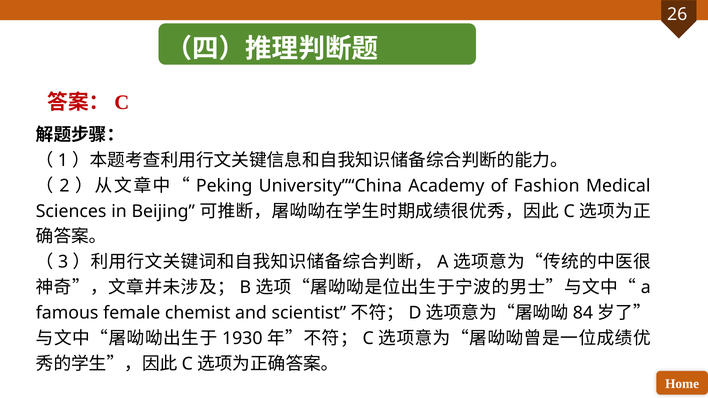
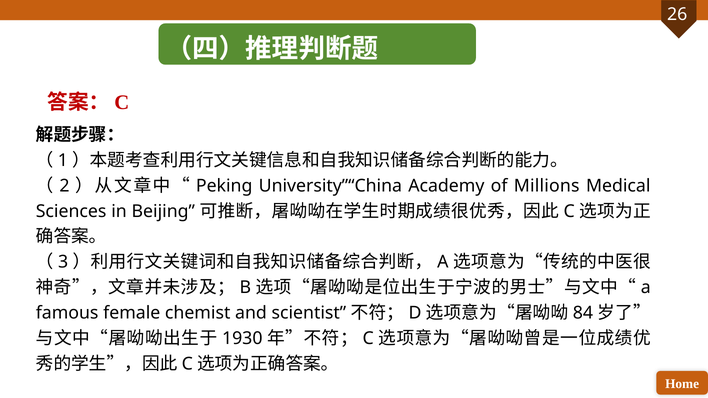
Fashion: Fashion -> Millions (547, 186)
